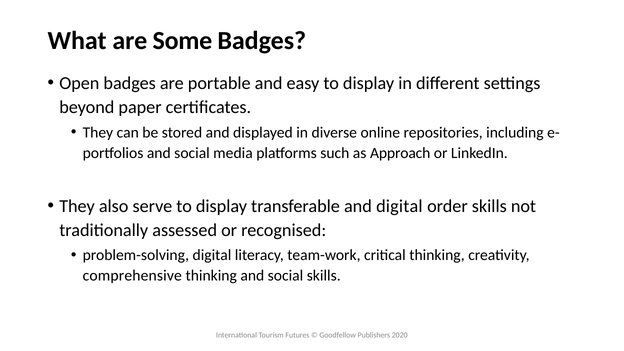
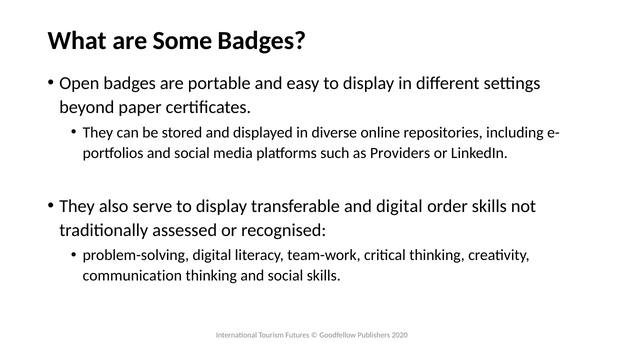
Approach: Approach -> Providers (400, 153)
comprehensive: comprehensive -> communication (132, 276)
